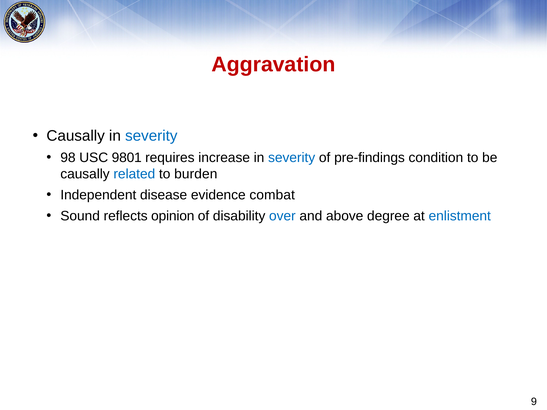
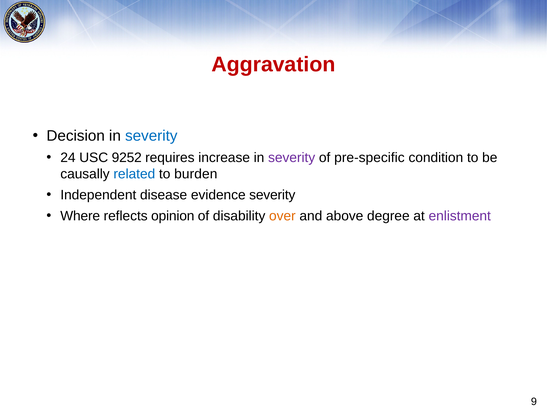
Causally: Causally -> Decision (76, 136)
98: 98 -> 24 (68, 158)
9801: 9801 -> 9252 (127, 158)
severity colour: blue -> purple (292, 158)
pre-findings: pre-findings -> pre-specific (369, 158)
evidence combat: combat -> severity (272, 195)
Sound: Sound -> Where (80, 216)
over colour: blue -> orange (282, 216)
enlistment colour: blue -> purple (460, 216)
